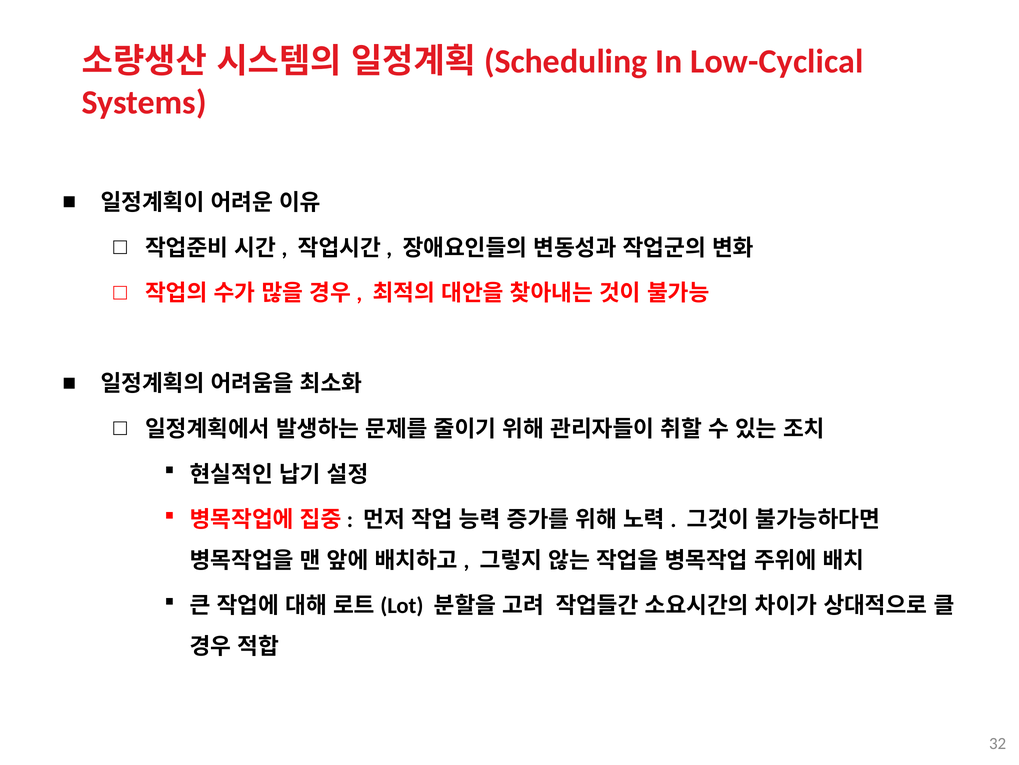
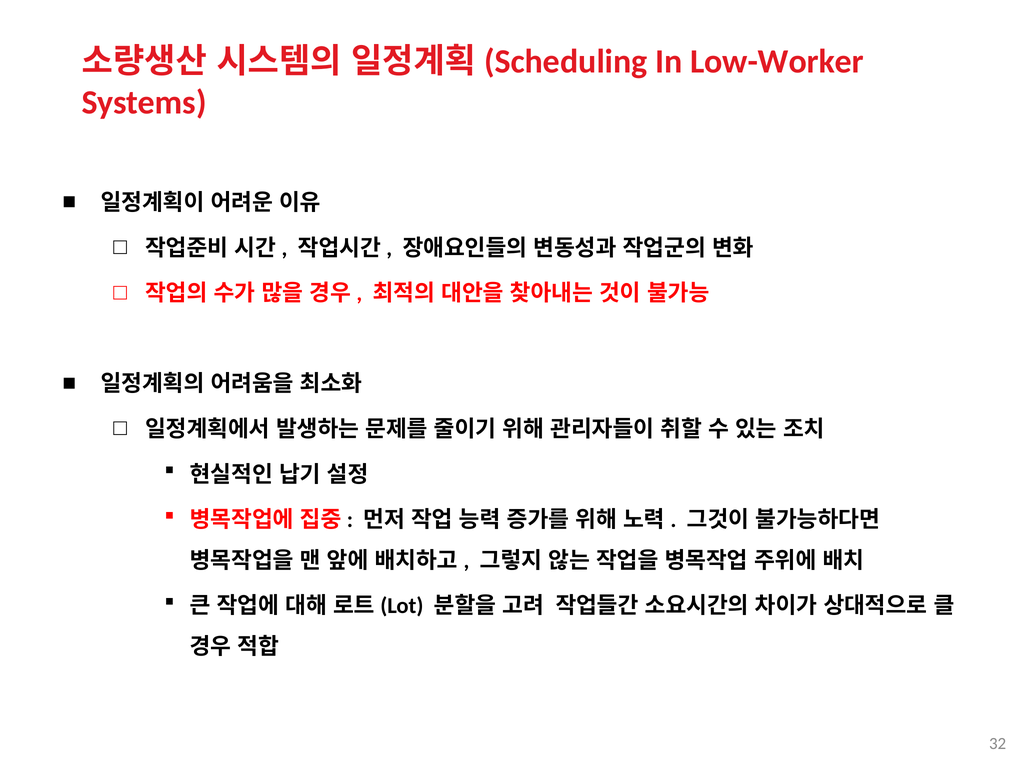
Low-Cyclical: Low-Cyclical -> Low-Worker (777, 61)
